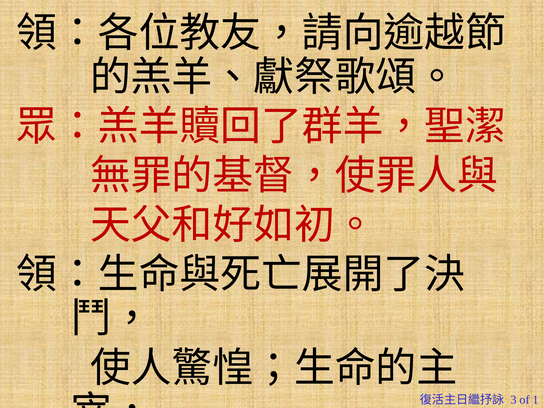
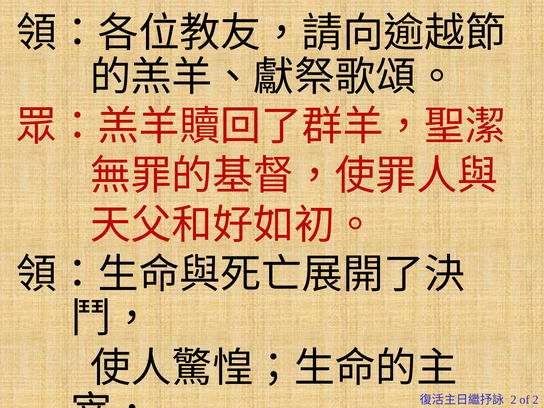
3: 3 -> 2 (514, 400)
of 1: 1 -> 2 (536, 400)
